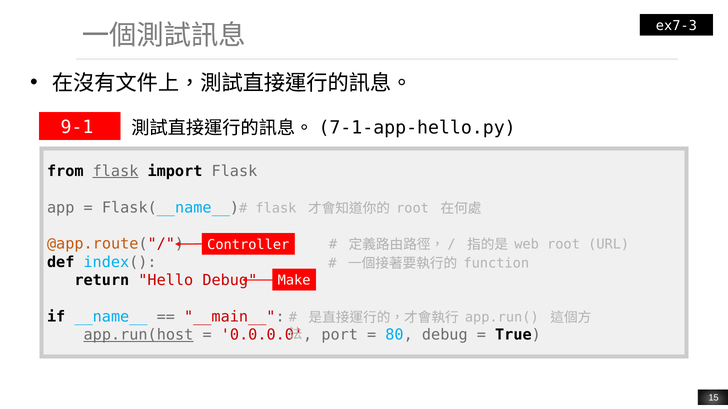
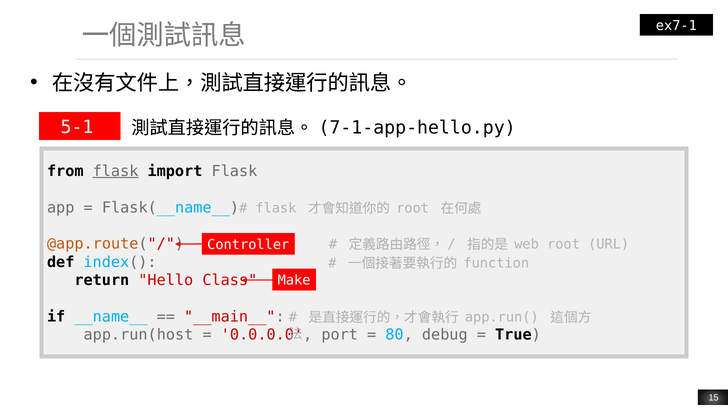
ex7-3: ex7-3 -> ex7-1 (676, 26)
9-1: 9-1 -> 5-1 (77, 127)
Hello Debug: Debug -> Class (230, 281)
app.run(host underline: present -> none (138, 335)
